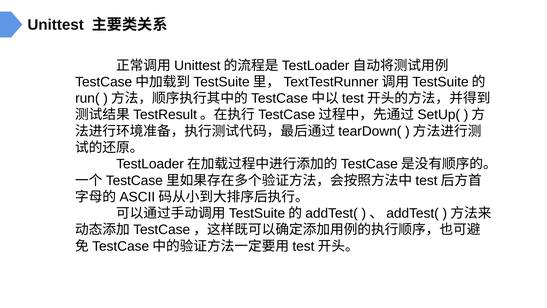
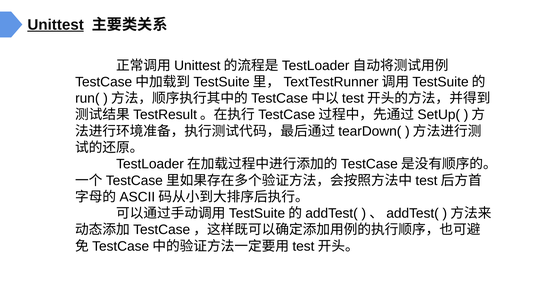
Unittest underline: none -> present (56, 25)
